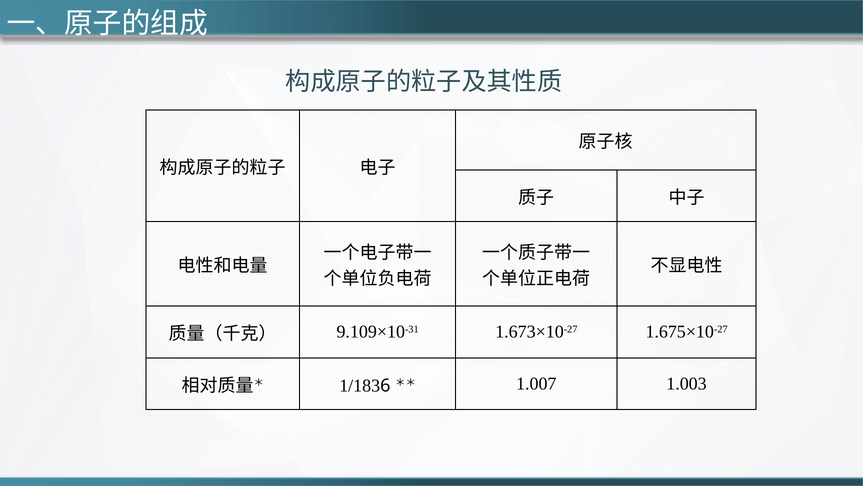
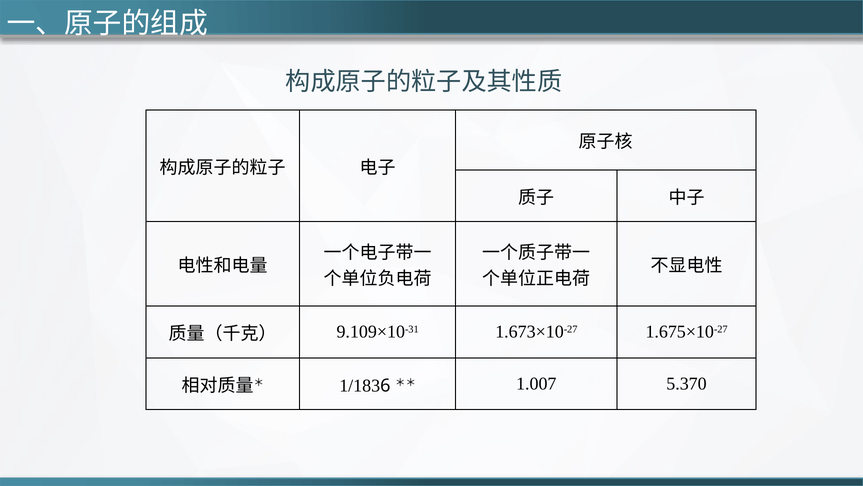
1.003: 1.003 -> 5.370 (687, 383)
